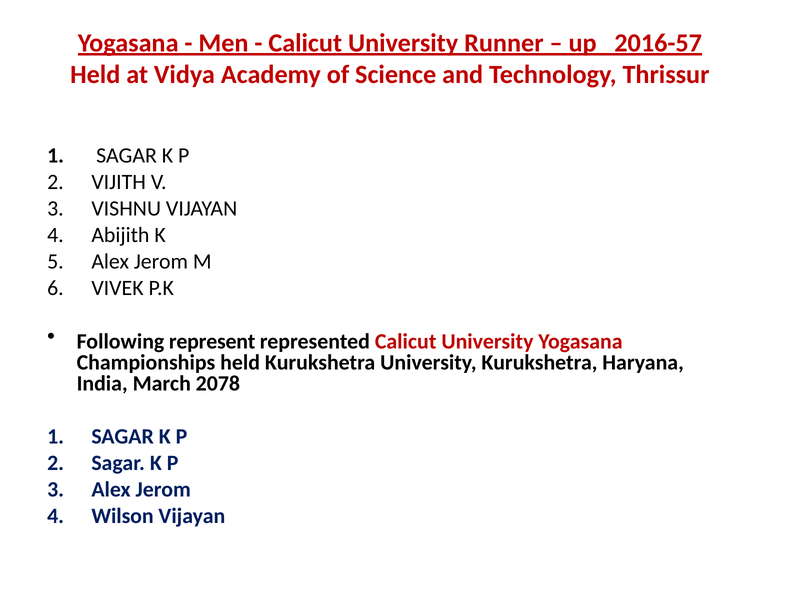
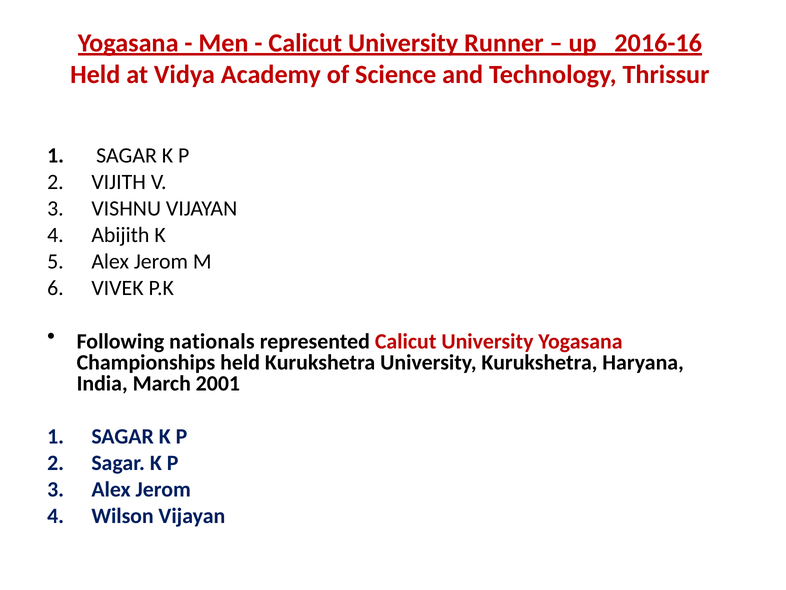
2016-57: 2016-57 -> 2016-16 (658, 43)
represent: represent -> nationals (212, 341)
2078: 2078 -> 2001 (218, 383)
